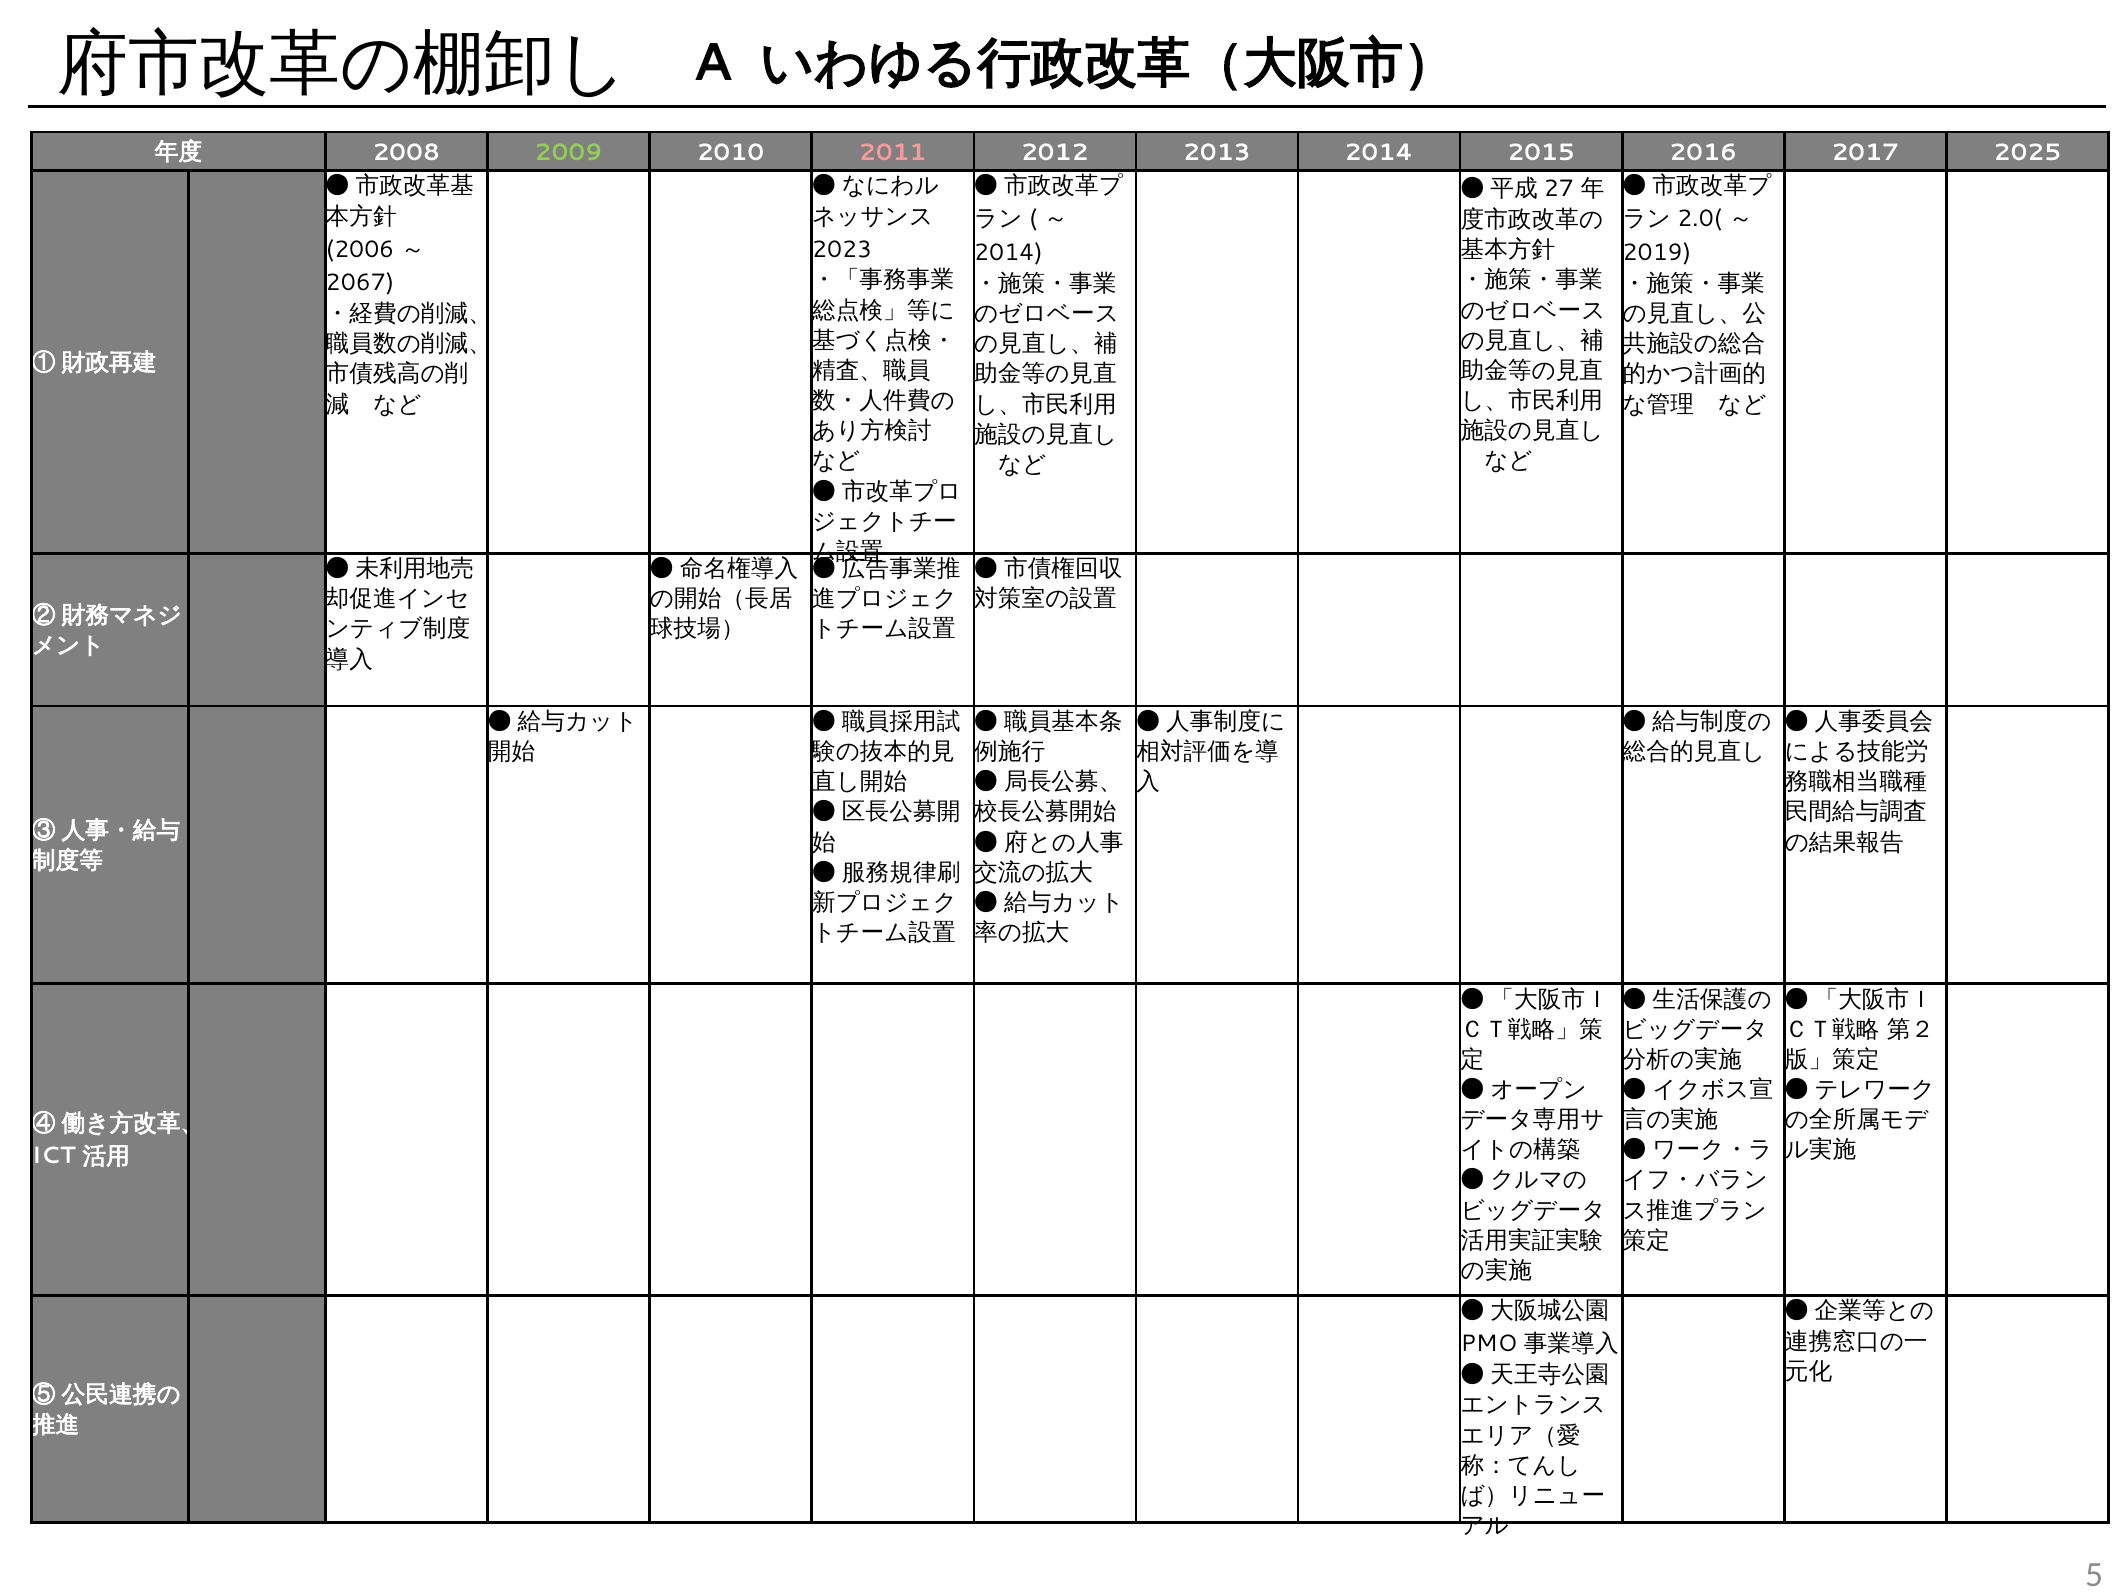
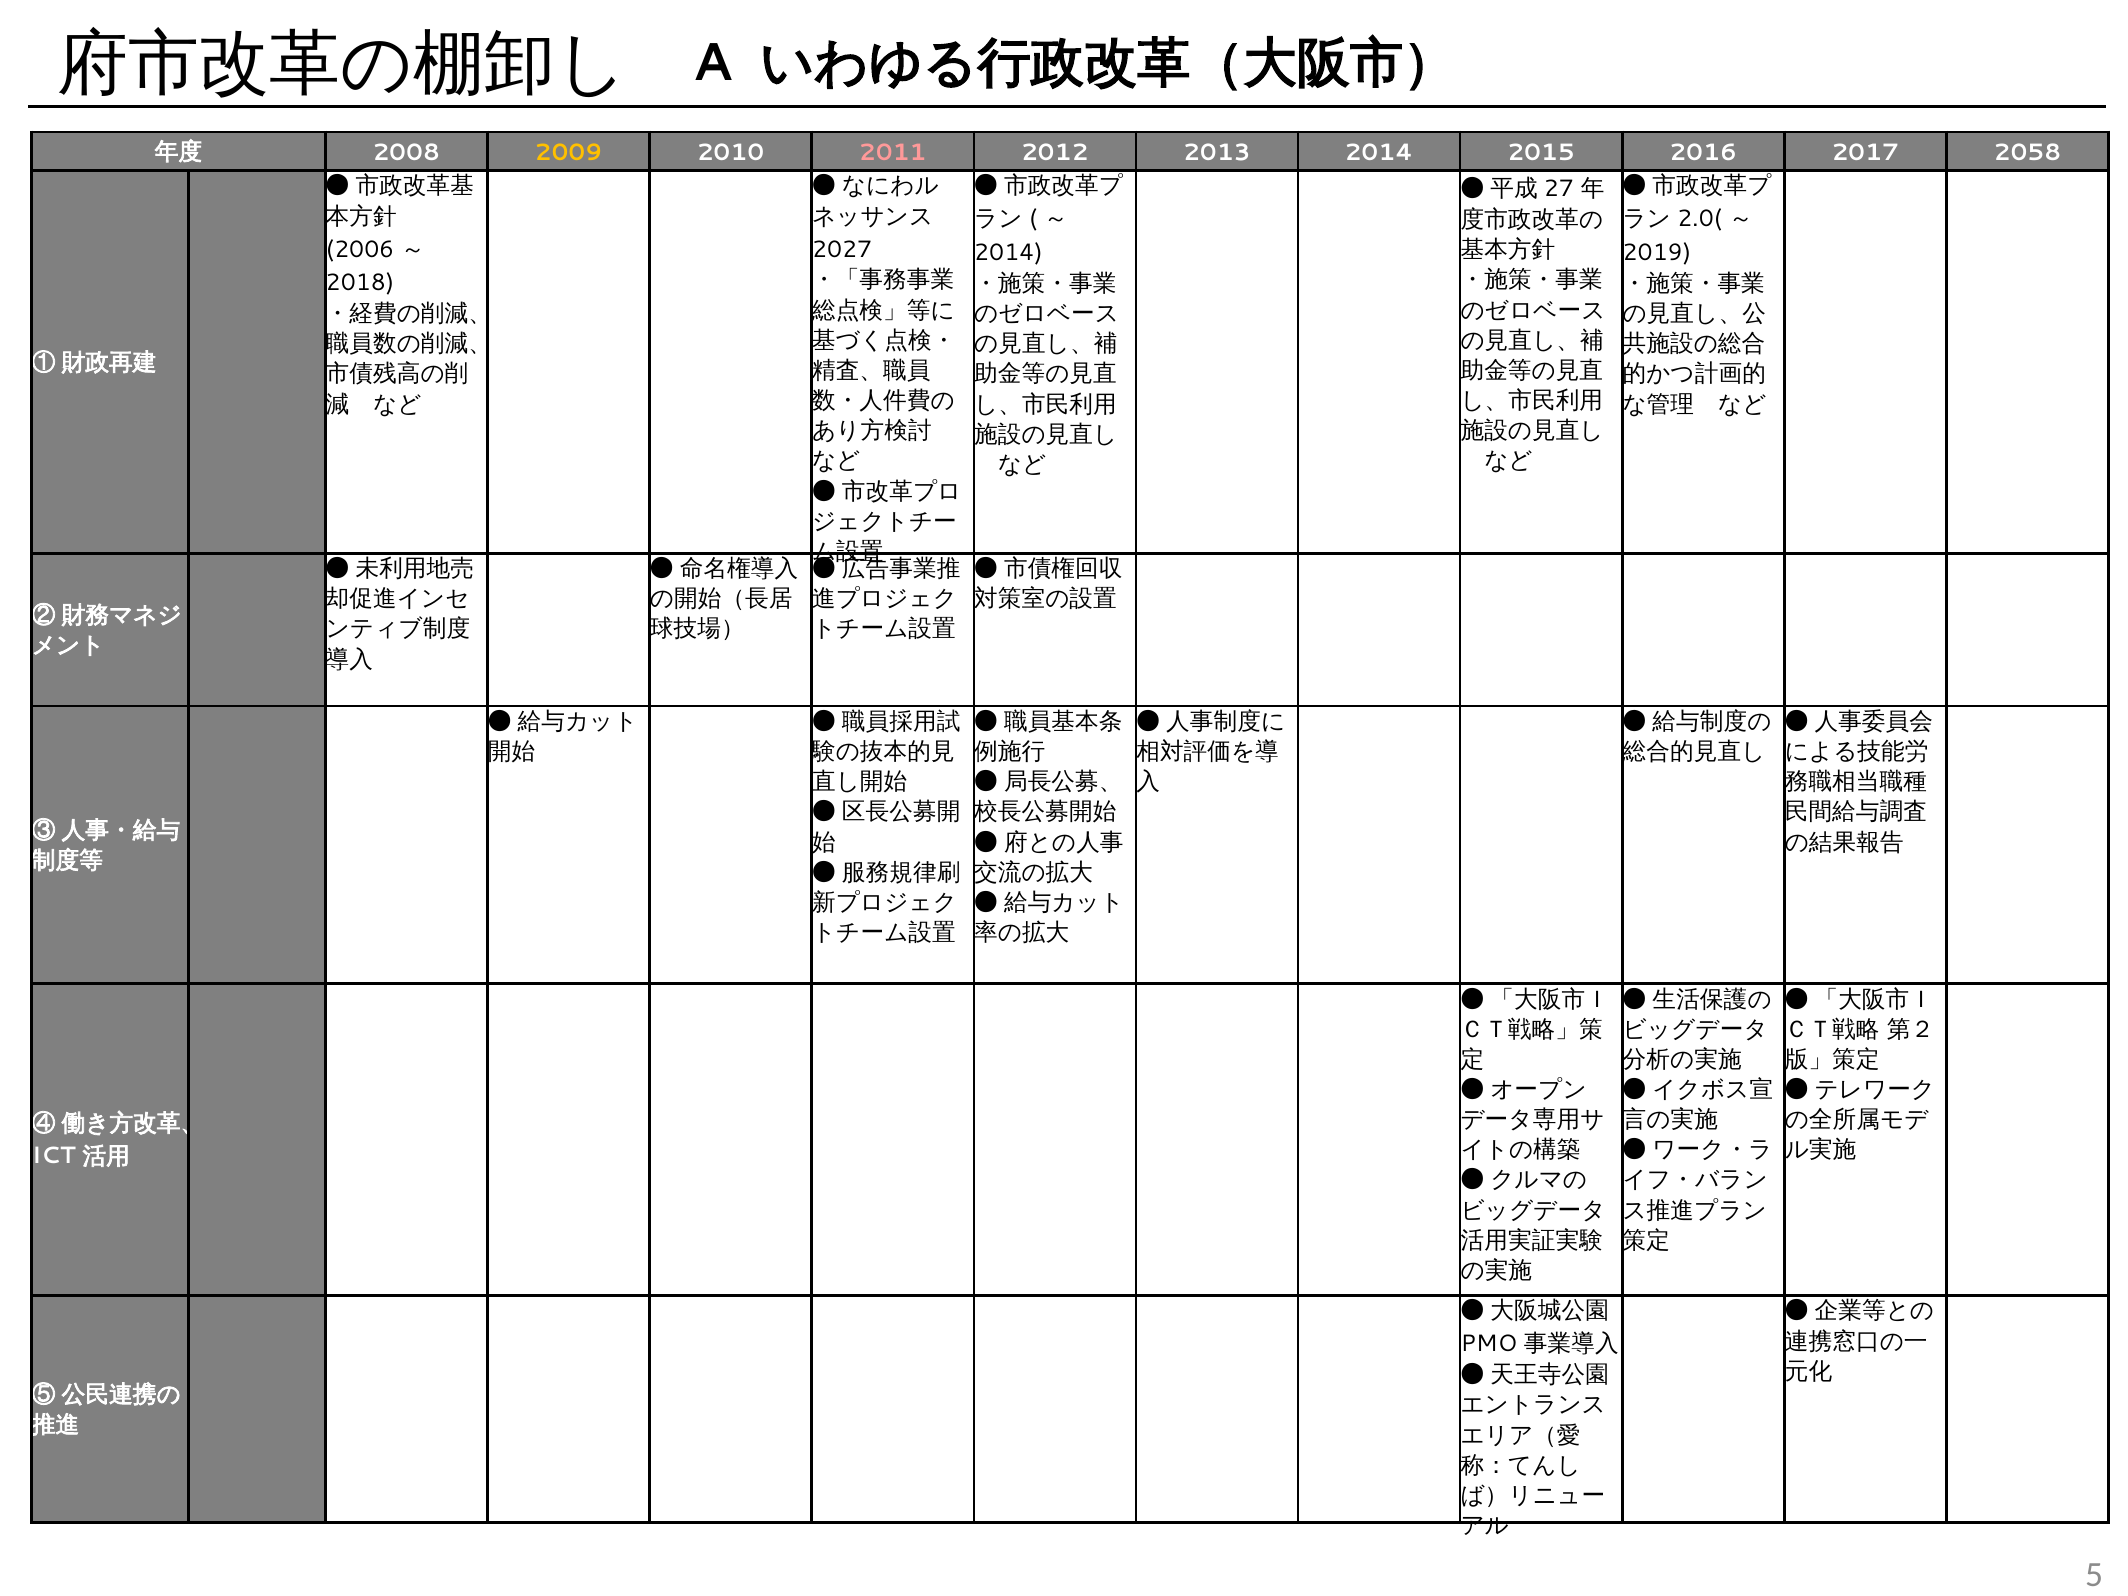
2009 colour: light green -> yellow (568, 153)
2025: 2025 -> 2058 (2027, 153)
2023: 2023 -> 2027 (842, 249)
2067: 2067 -> 2018 (360, 283)
